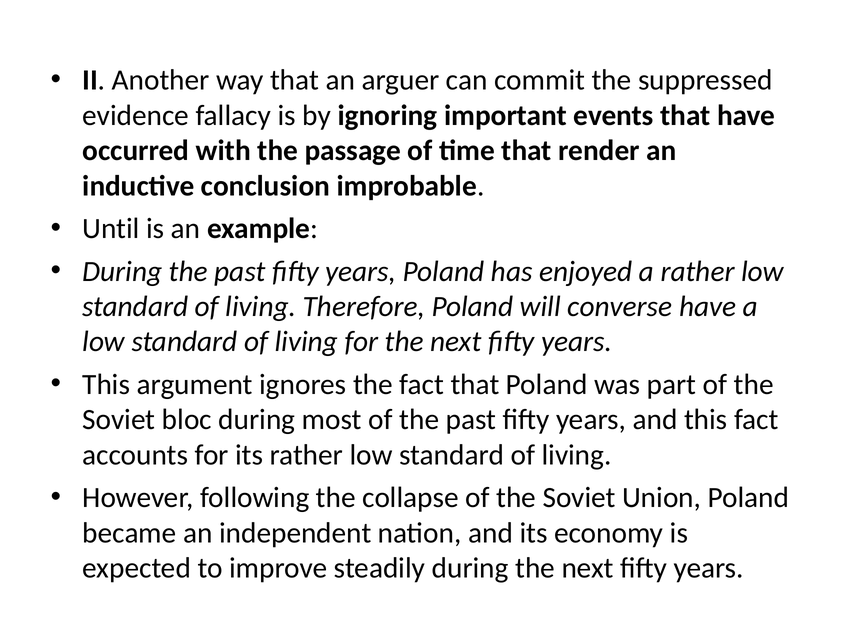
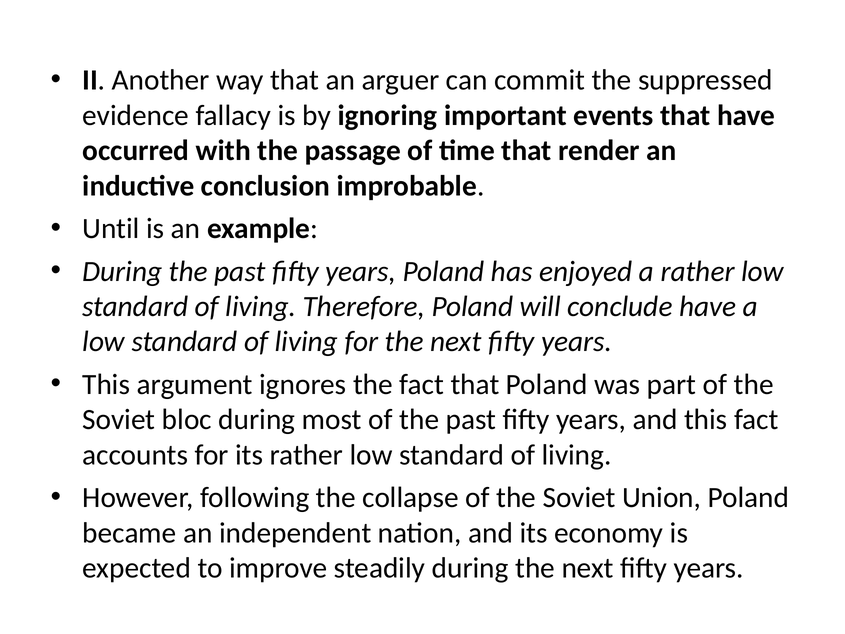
converse: converse -> conclude (620, 306)
